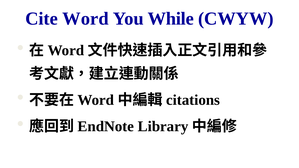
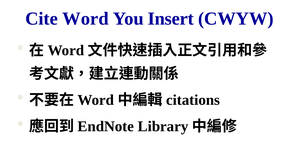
While: While -> Insert (171, 19)
